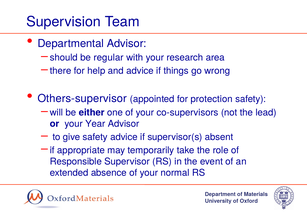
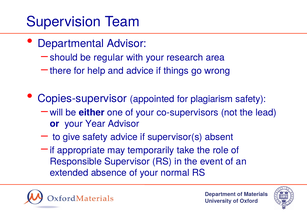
Others-supervisor: Others-supervisor -> Copies-supervisor (82, 99)
protection: protection -> plagiarism (212, 99)
